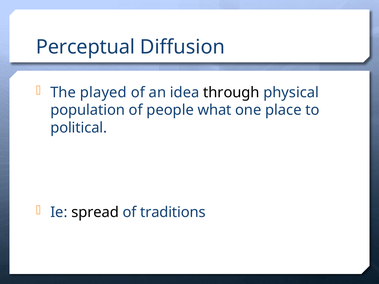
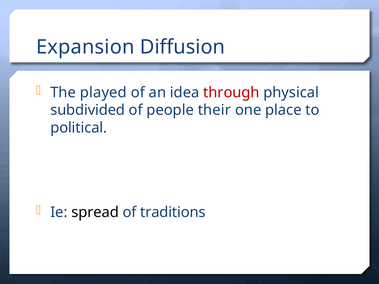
Perceptual: Perceptual -> Expansion (85, 47)
through colour: black -> red (231, 93)
population: population -> subdivided (88, 110)
what: what -> their (214, 110)
